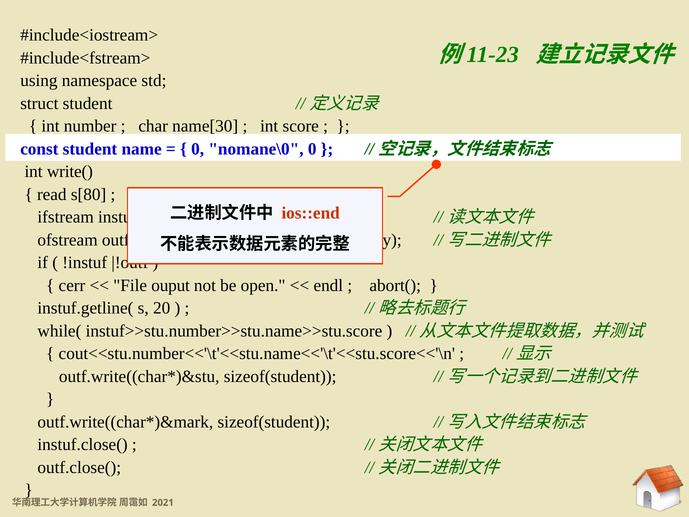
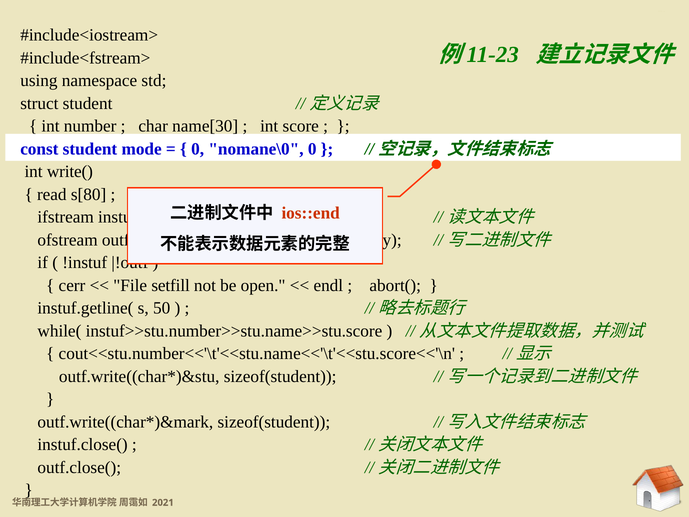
name: name -> mode (142, 149)
ouput: ouput -> setfill (171, 285)
20: 20 -> 50 (162, 308)
